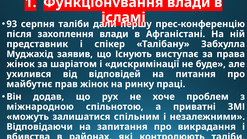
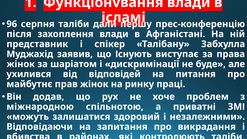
93: 93 -> 96 (12, 24)
спільним: спільним -> здоровий (137, 117)
